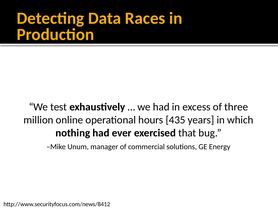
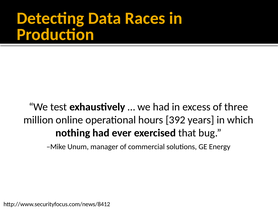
435: 435 -> 392 (175, 120)
